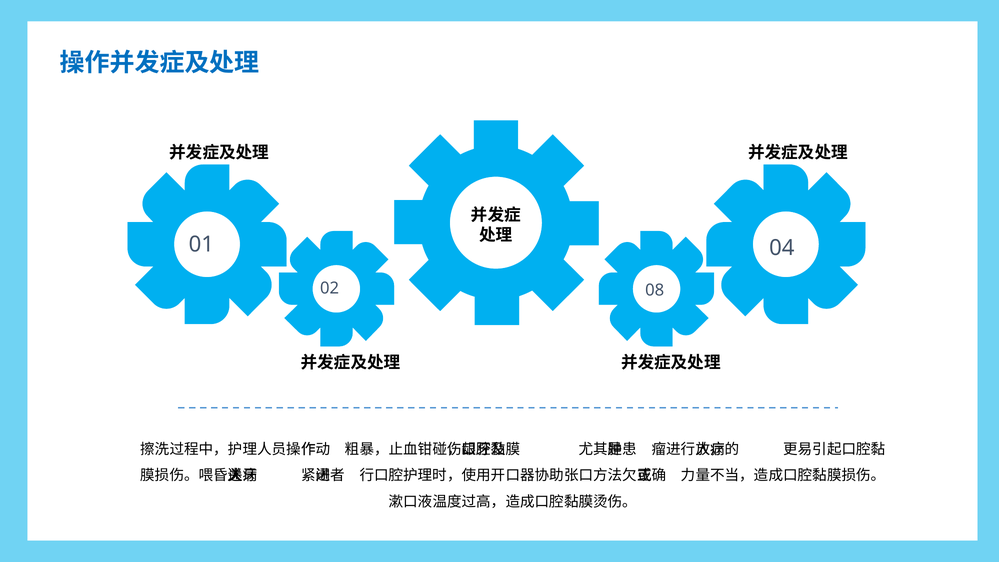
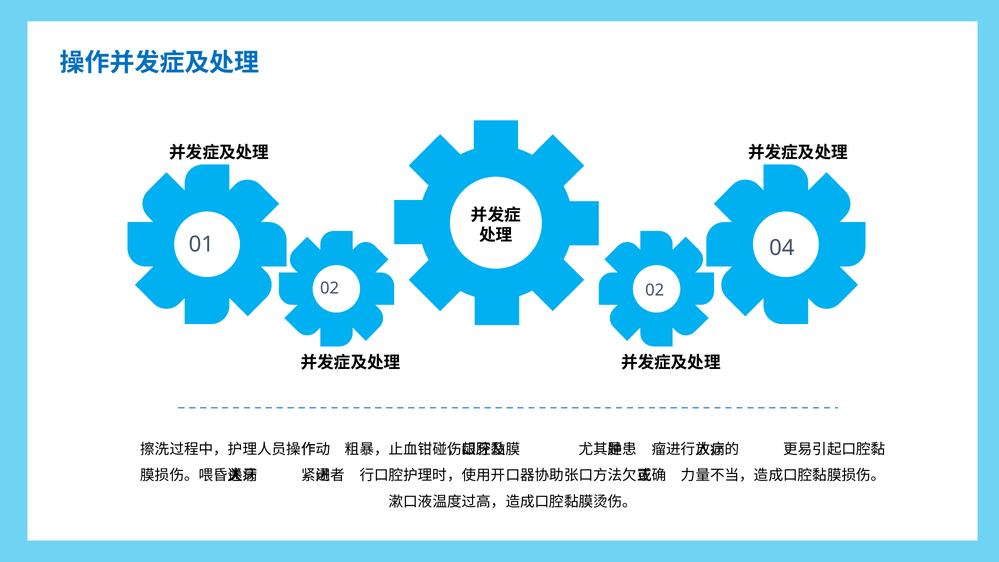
02 08: 08 -> 02 (655, 290)
